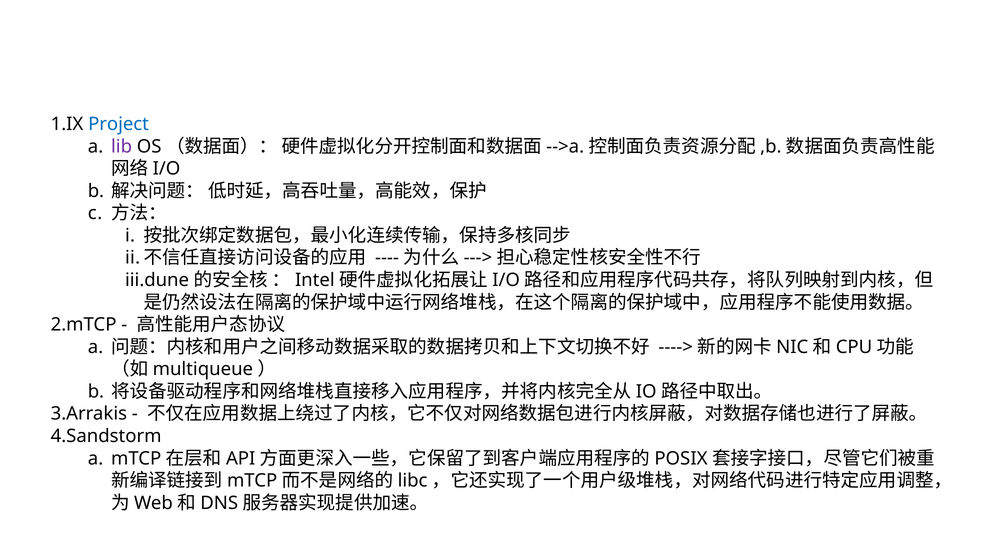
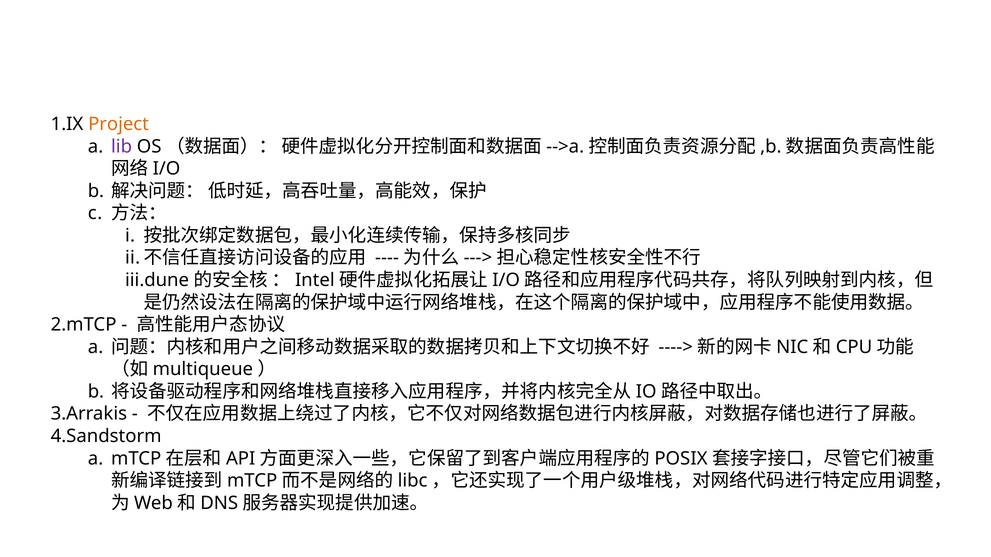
Project colour: blue -> orange (119, 124)
